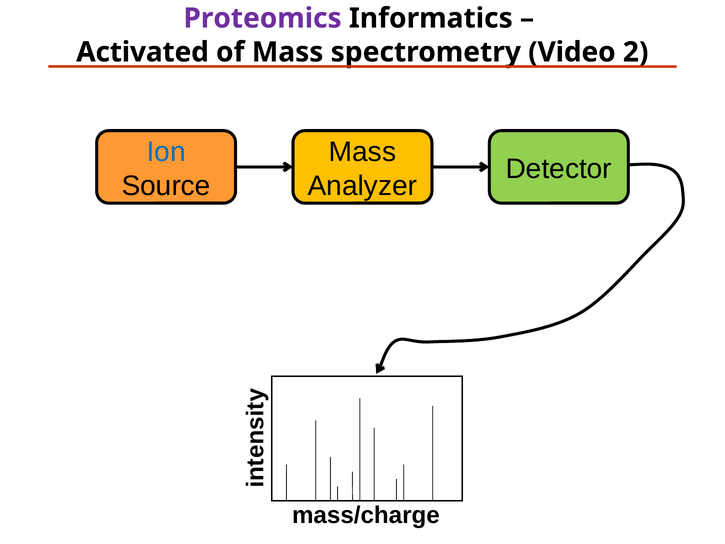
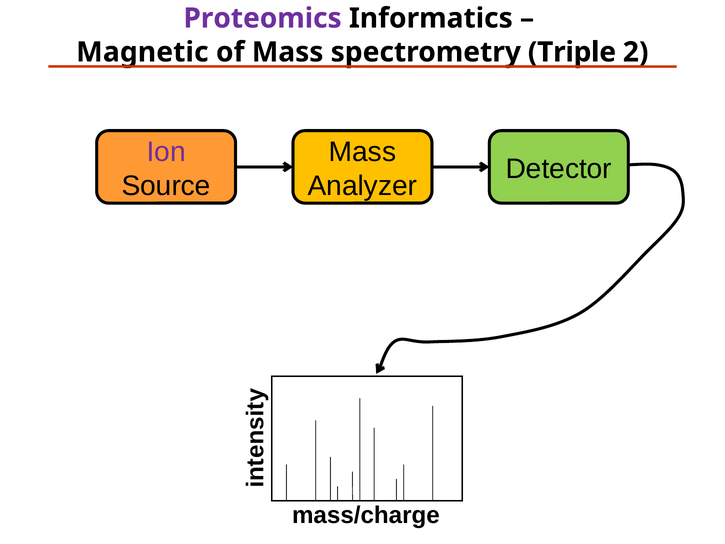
Activated: Activated -> Magnetic (142, 52)
Video: Video -> Triple (572, 52)
Ion colour: blue -> purple (166, 152)
